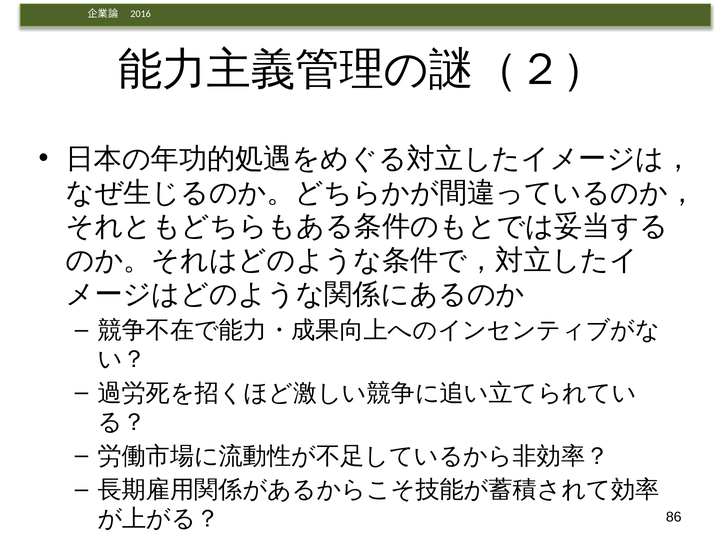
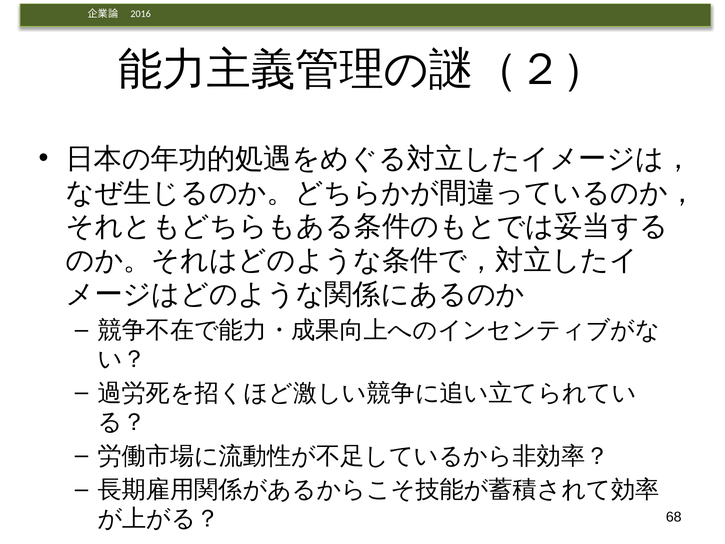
86: 86 -> 68 (674, 517)
